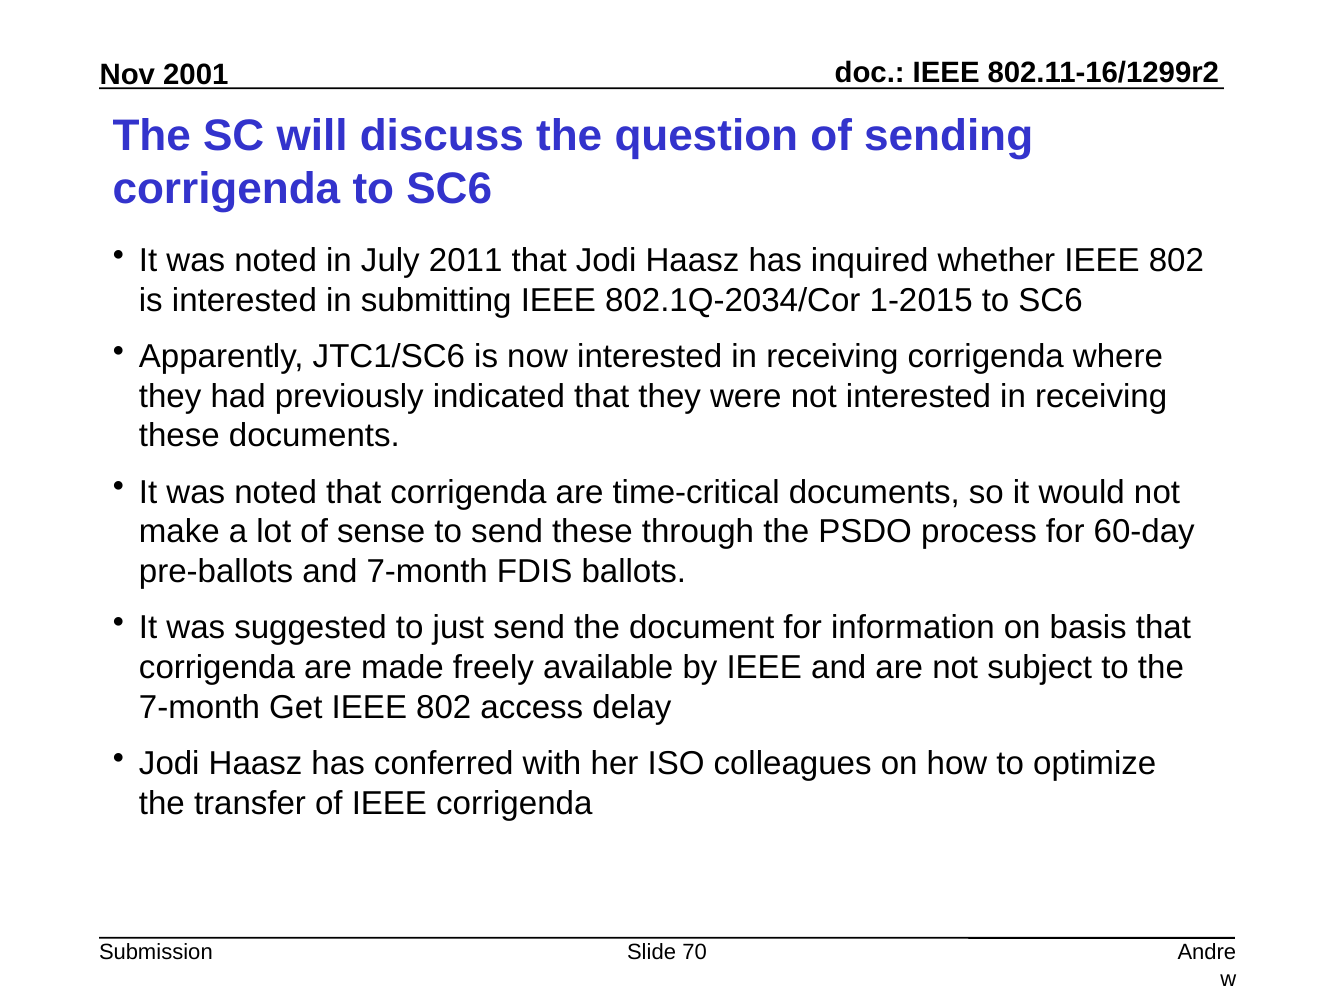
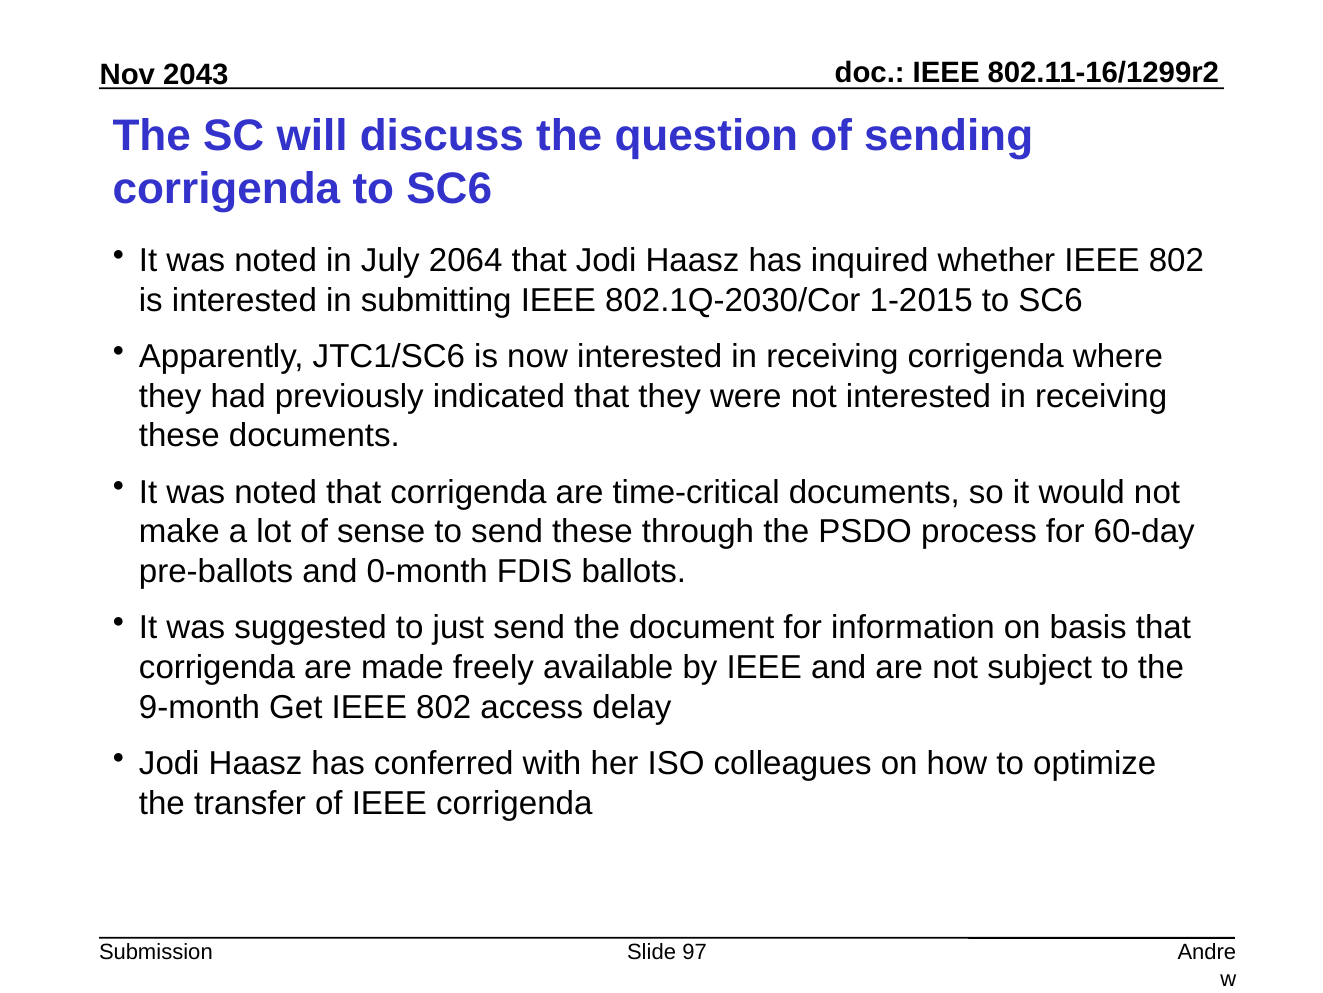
2001: 2001 -> 2043 (196, 75)
2011: 2011 -> 2064 (466, 260)
802.1Q-2034/Cor: 802.1Q-2034/Cor -> 802.1Q-2030/Cor (733, 300)
and 7-month: 7-month -> 0-month (427, 571)
7-month: 7-month -> 9-month (200, 707)
70: 70 -> 97 (695, 952)
